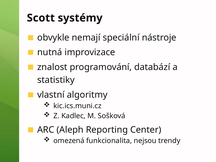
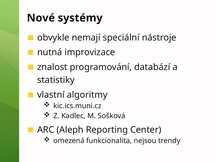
Scott: Scott -> Nové (41, 18)
